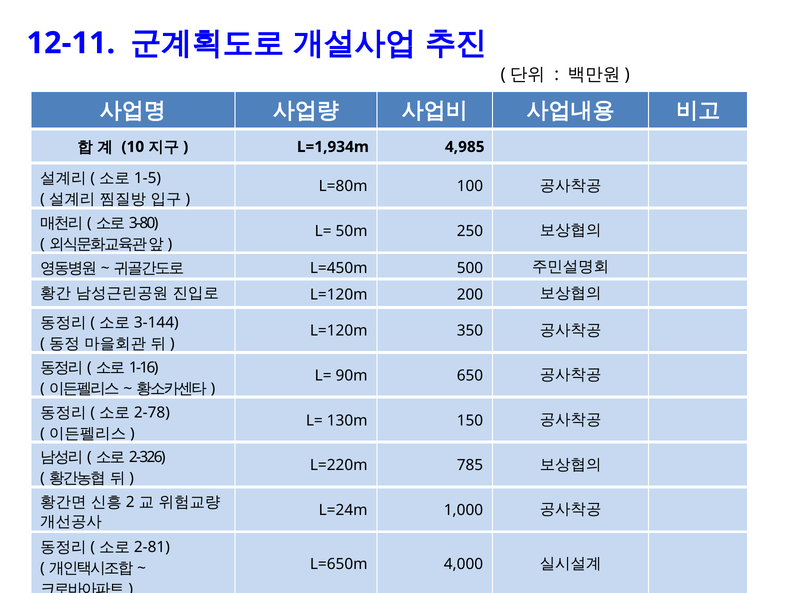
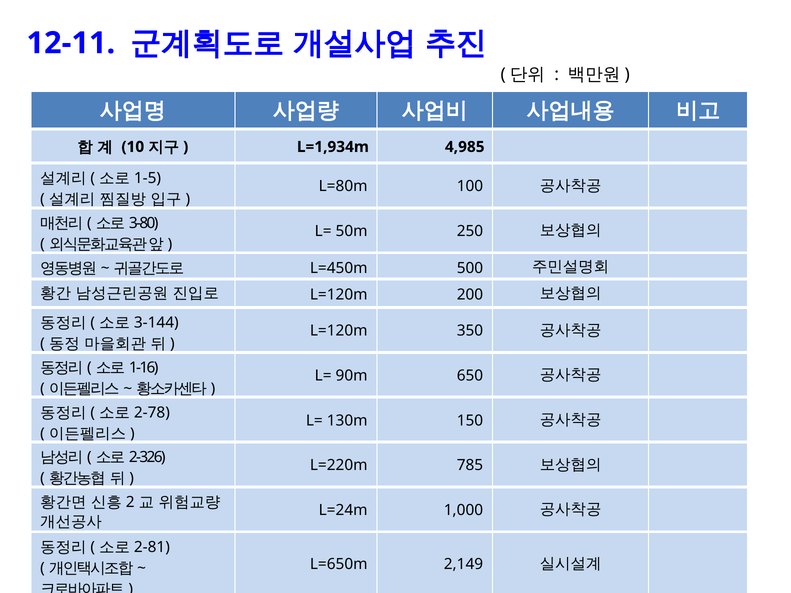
4,000: 4,000 -> 2,149 (463, 565)
